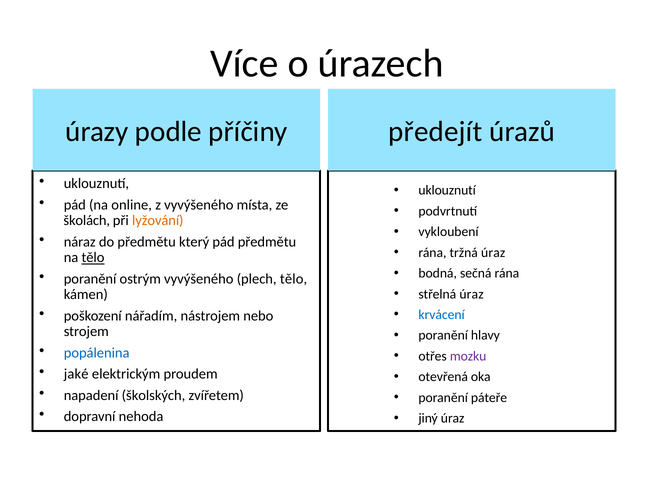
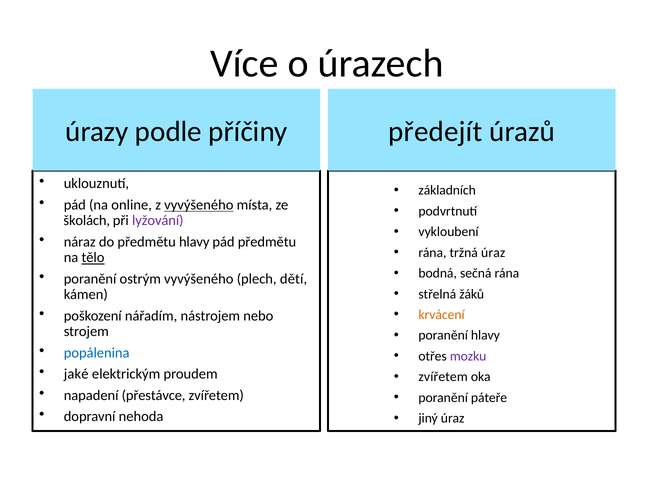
uklouznutí: uklouznutí -> základních (447, 190)
vyvýšeného underline: none -> present (199, 205)
lyžování colour: orange -> purple (158, 220)
předmětu který: který -> hlavy (194, 242)
plech tělo: tělo -> dětí (294, 279)
střelná úraz: úraz -> žáků (472, 294)
krvácení colour: blue -> orange (442, 314)
otevřená: otevřená -> zvířetem (443, 377)
školských: školských -> přestávce (154, 395)
